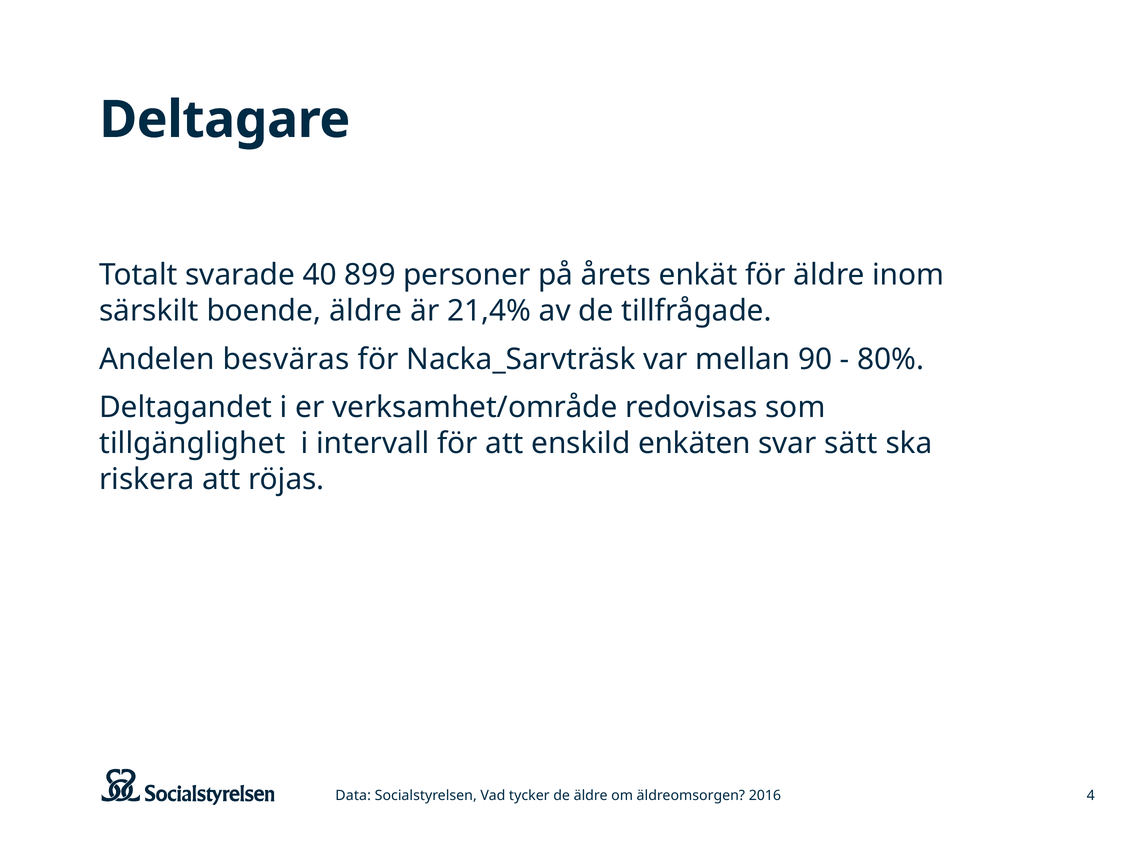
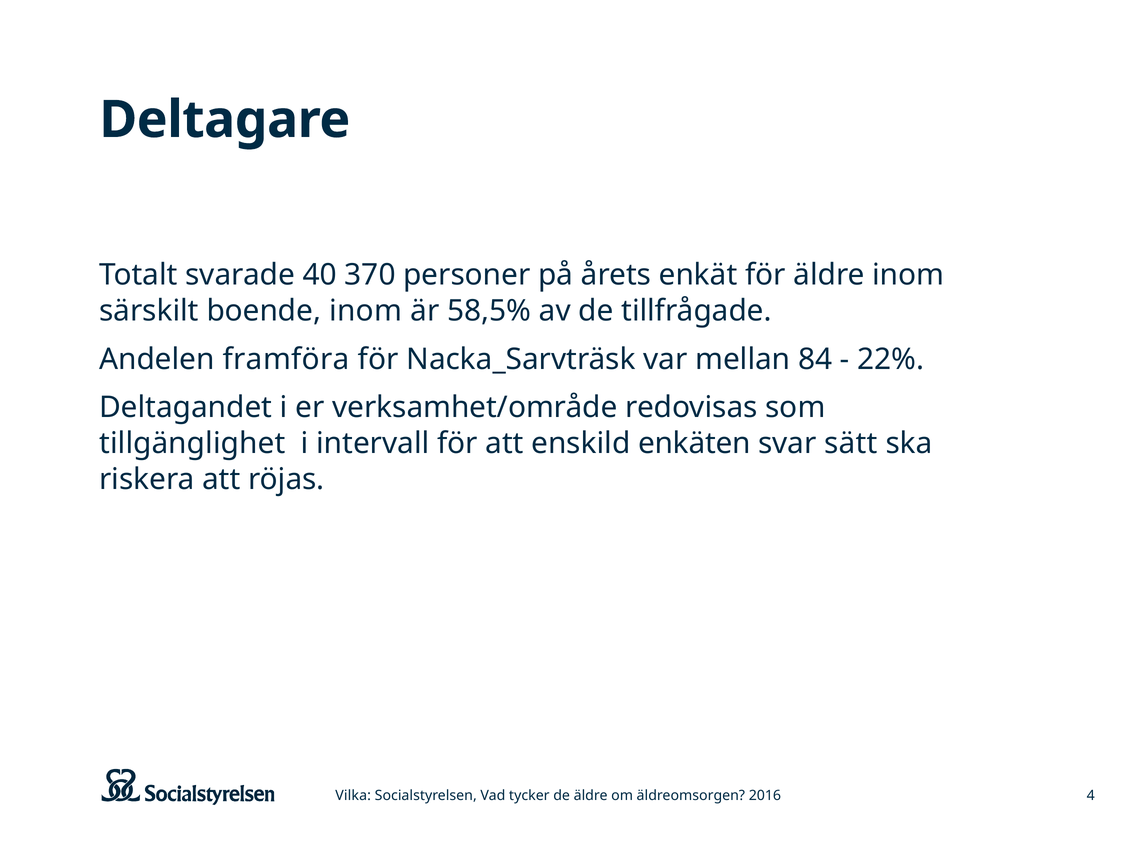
899: 899 -> 370 (370, 275)
boende äldre: äldre -> inom (366, 311)
21,4%: 21,4% -> 58,5% (489, 311)
besväras: besväras -> framföra (286, 359)
90: 90 -> 84 (815, 359)
80%: 80% -> 22% (891, 359)
Data: Data -> Vilka (353, 796)
